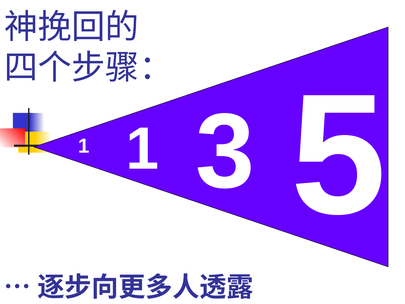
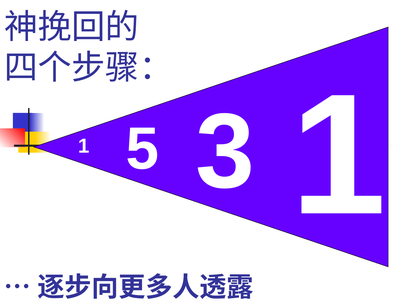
1 1: 1 -> 5 (142, 149)
3 5: 5 -> 1 (339, 157)
